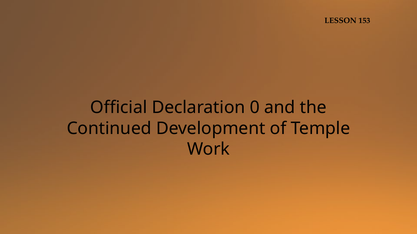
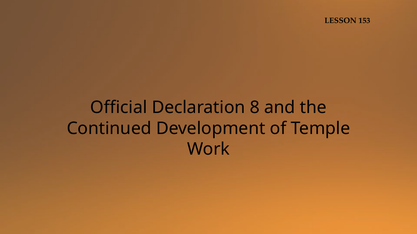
0: 0 -> 8 (255, 108)
